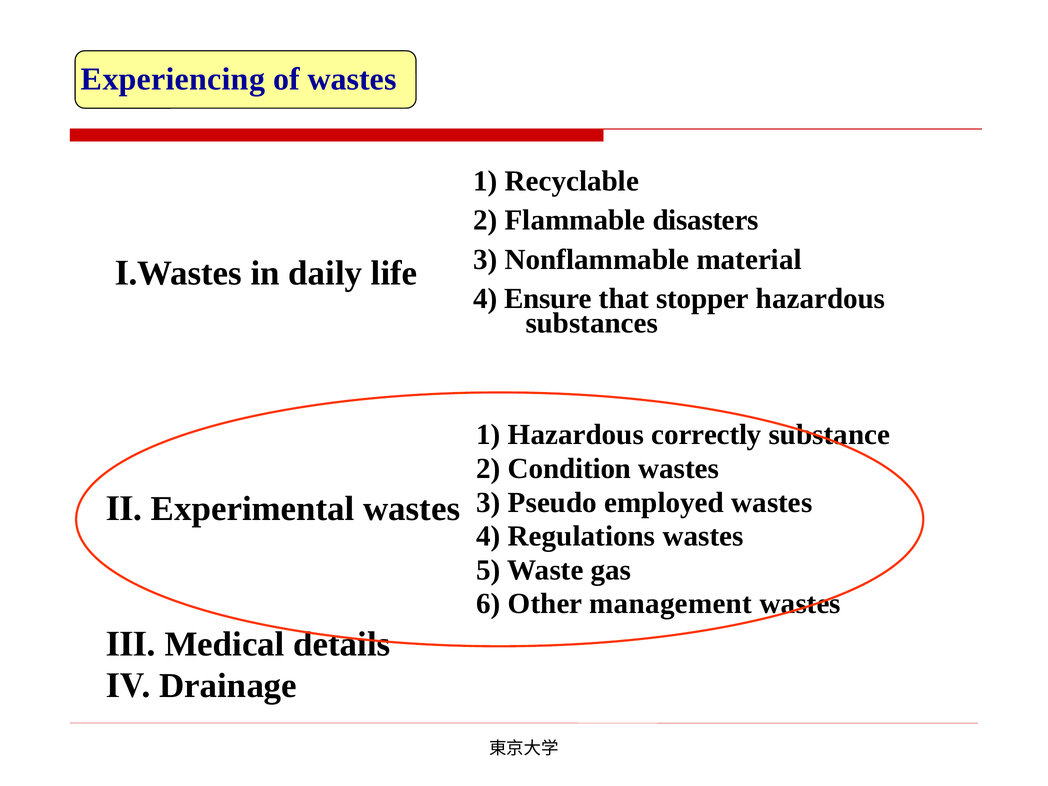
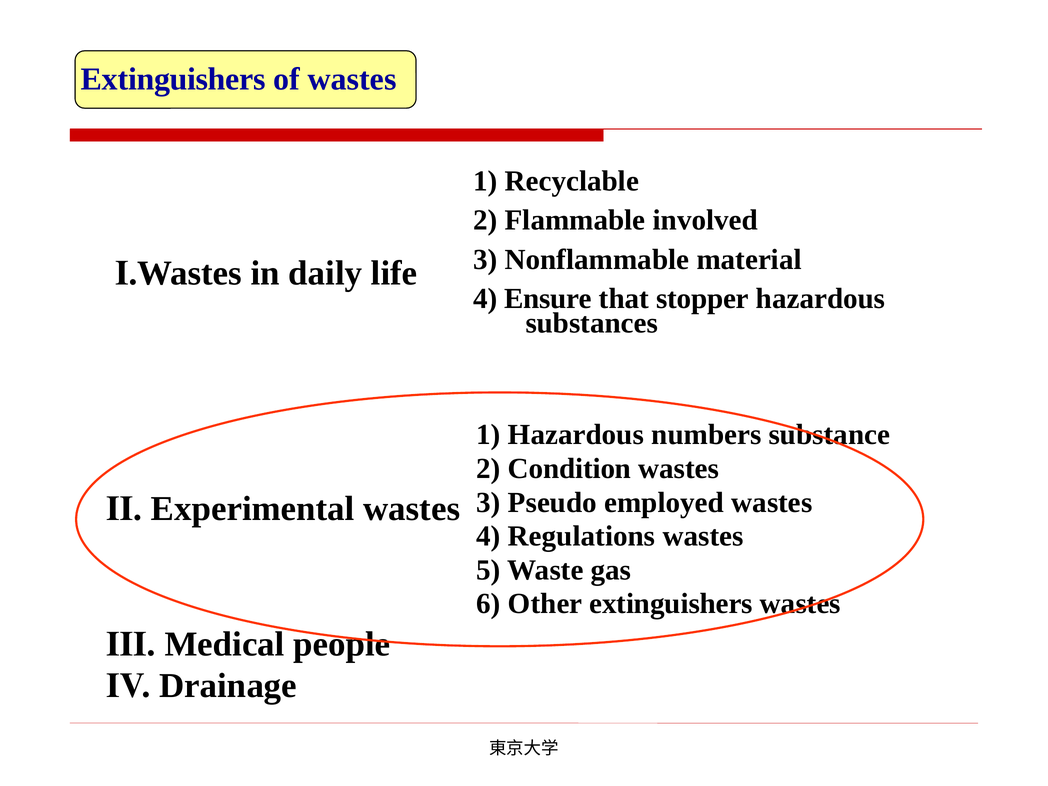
Experiencing: Experiencing -> Extinguishers (173, 79)
disasters: disasters -> involved (705, 220)
correctly: correctly -> numbers (706, 435)
Other management: management -> extinguishers (671, 604)
details: details -> people (342, 644)
